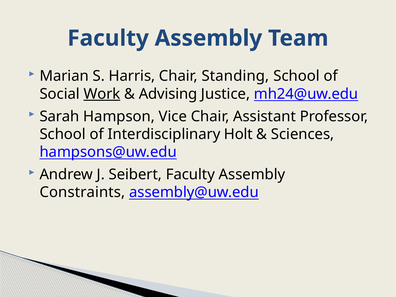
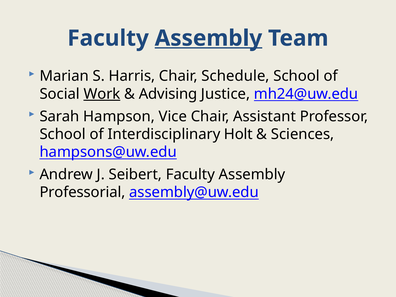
Assembly underline: none -> present (208, 38)
Standing: Standing -> Schedule (235, 76)
Constraints: Constraints -> Professorial (82, 192)
